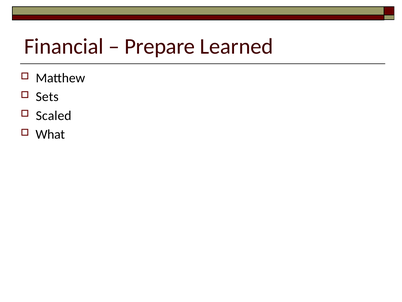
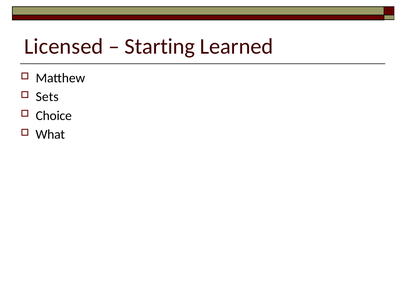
Financial: Financial -> Licensed (64, 46)
Prepare: Prepare -> Starting (160, 46)
Scaled: Scaled -> Choice (54, 115)
